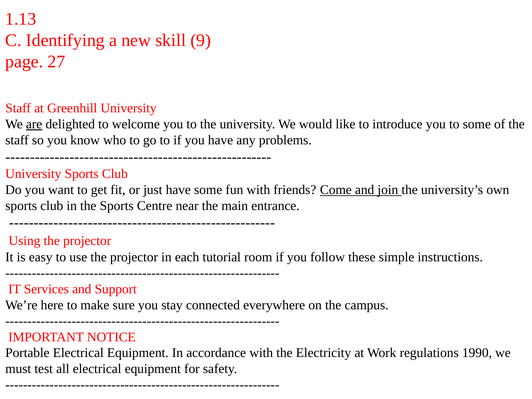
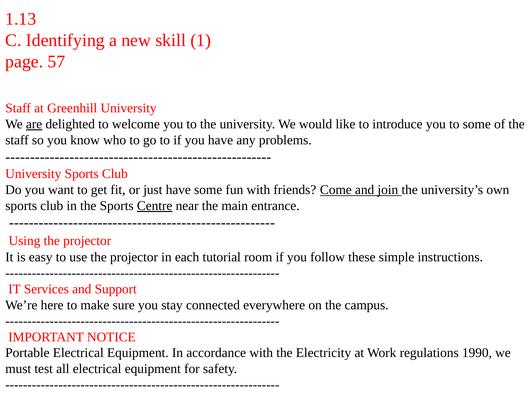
9: 9 -> 1 (201, 40)
27: 27 -> 57 (56, 62)
Centre underline: none -> present (155, 206)
